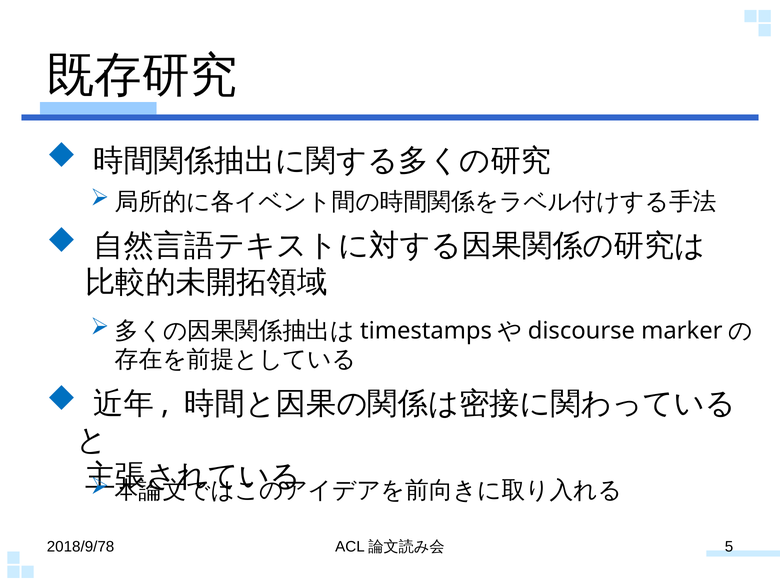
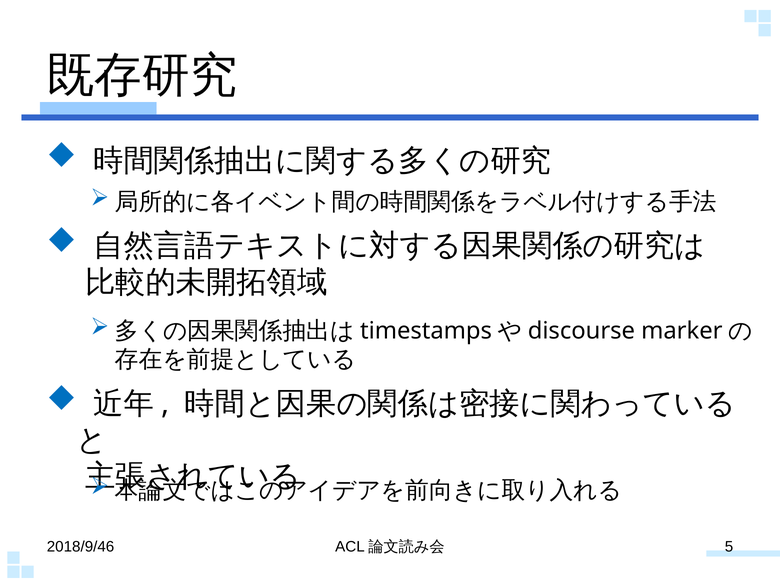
2018/9/78: 2018/9/78 -> 2018/9/46 (81, 547)
